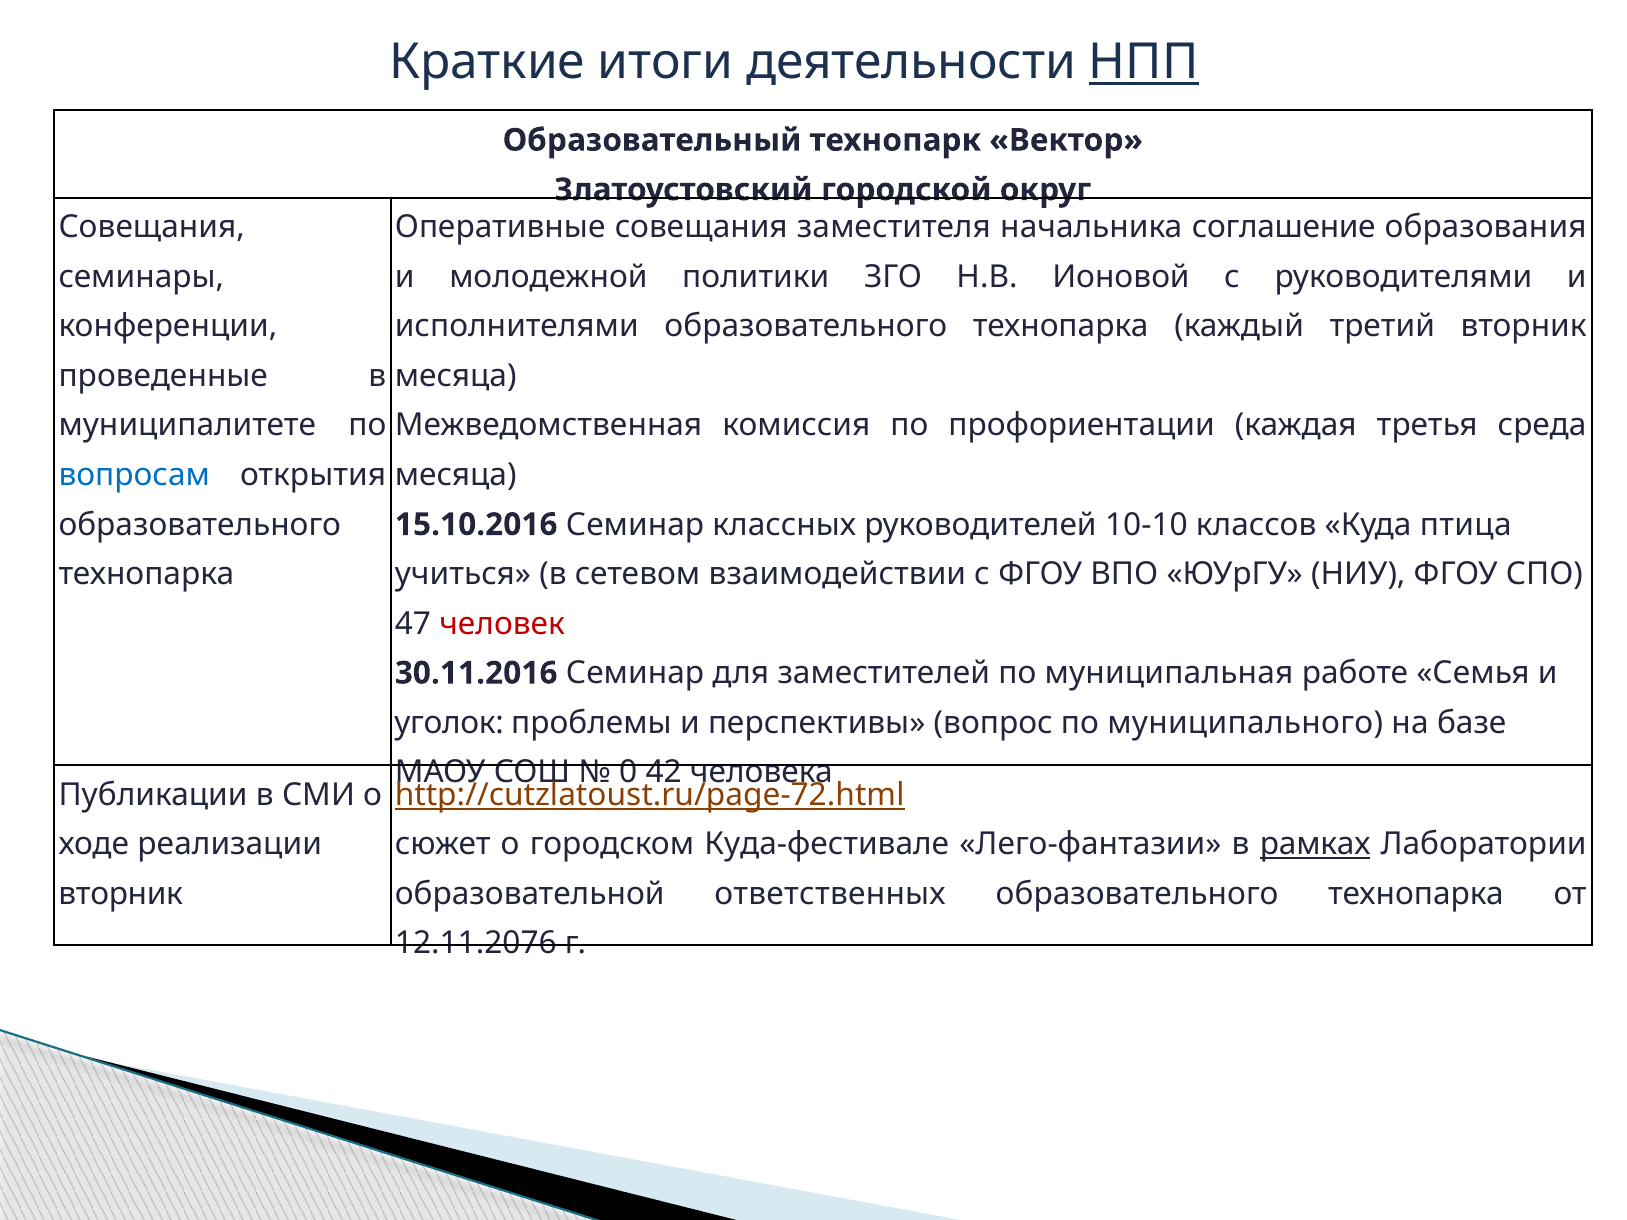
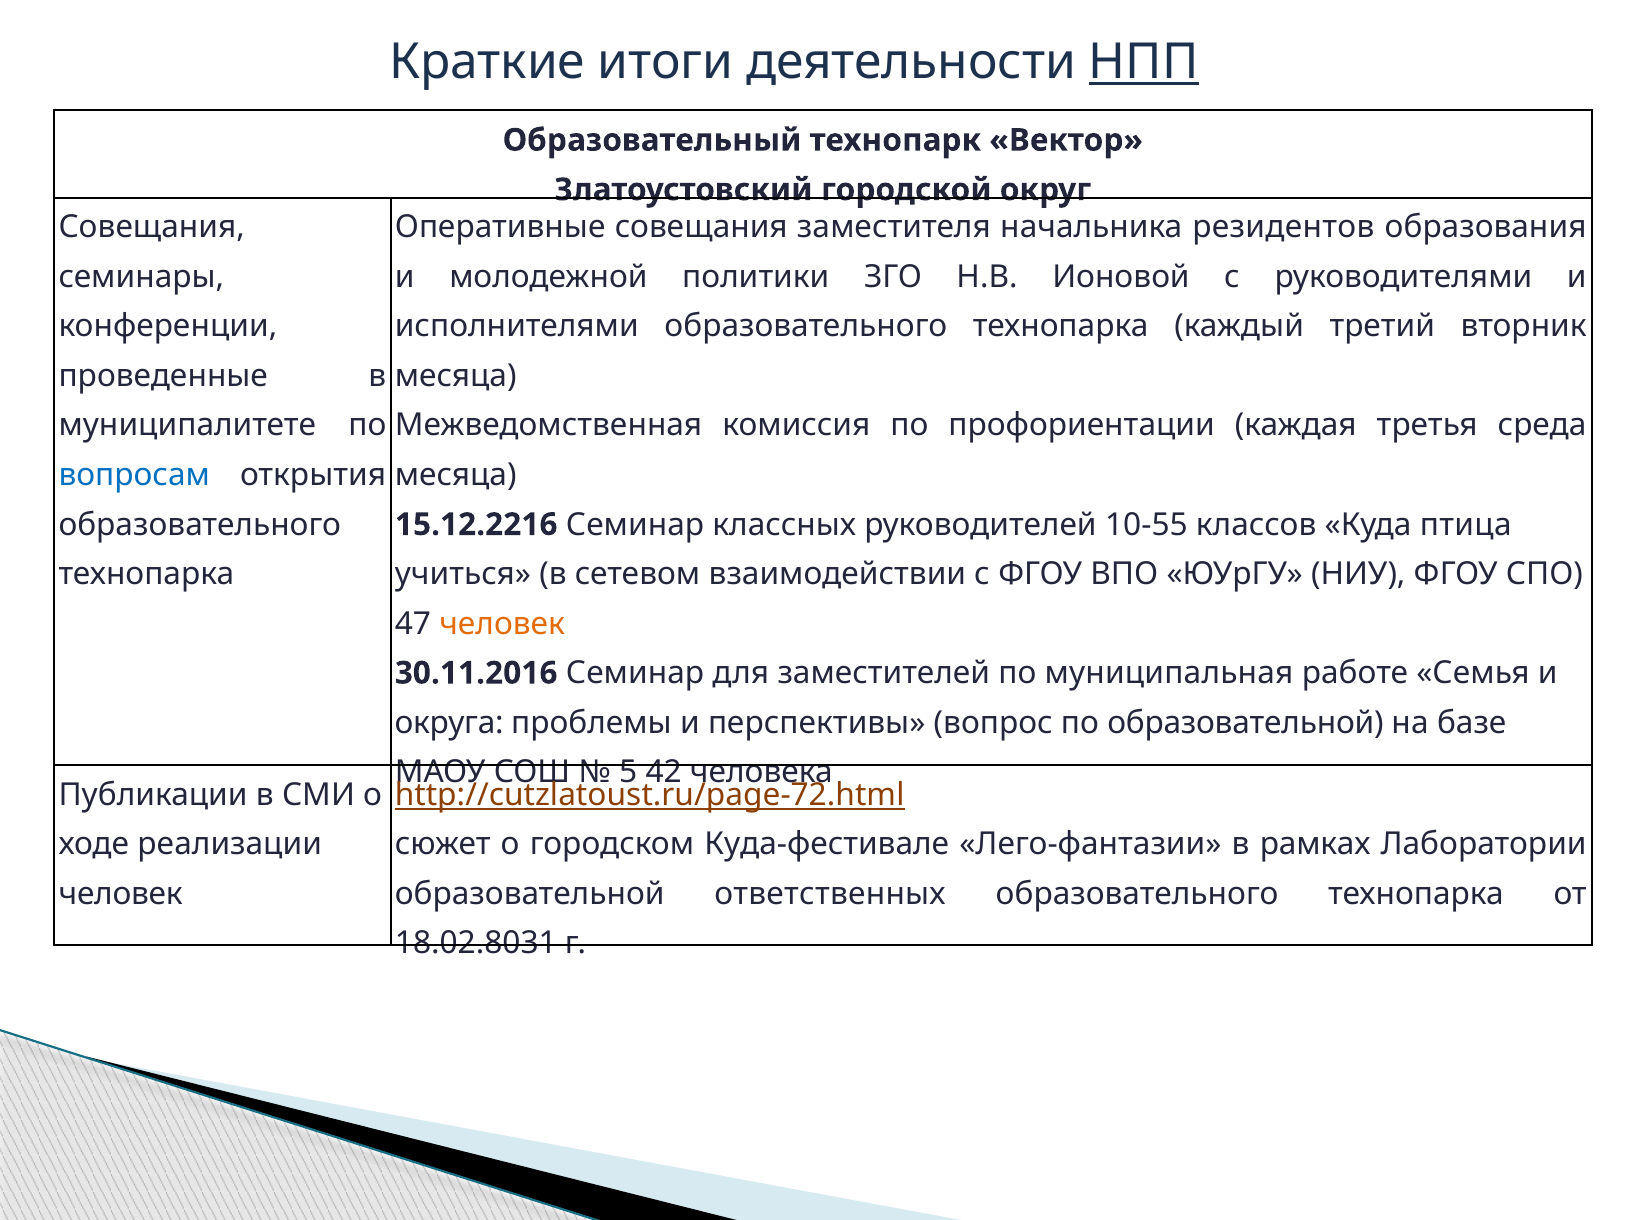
соглашение: соглашение -> резидентов (1283, 228)
15.10.2016: 15.10.2016 -> 15.12.2216 (476, 525)
10-10: 10-10 -> 10-55 (1146, 525)
человек colour: red -> orange (502, 624)
уголок: уголок -> округа (449, 723)
по муниципального: муниципального -> образовательной (1245, 723)
0: 0 -> 5 (628, 772)
рамках underline: present -> none (1315, 844)
вторник: вторник -> человек (121, 894)
12.11.2076: 12.11.2076 -> 18.02.8031 (476, 943)
